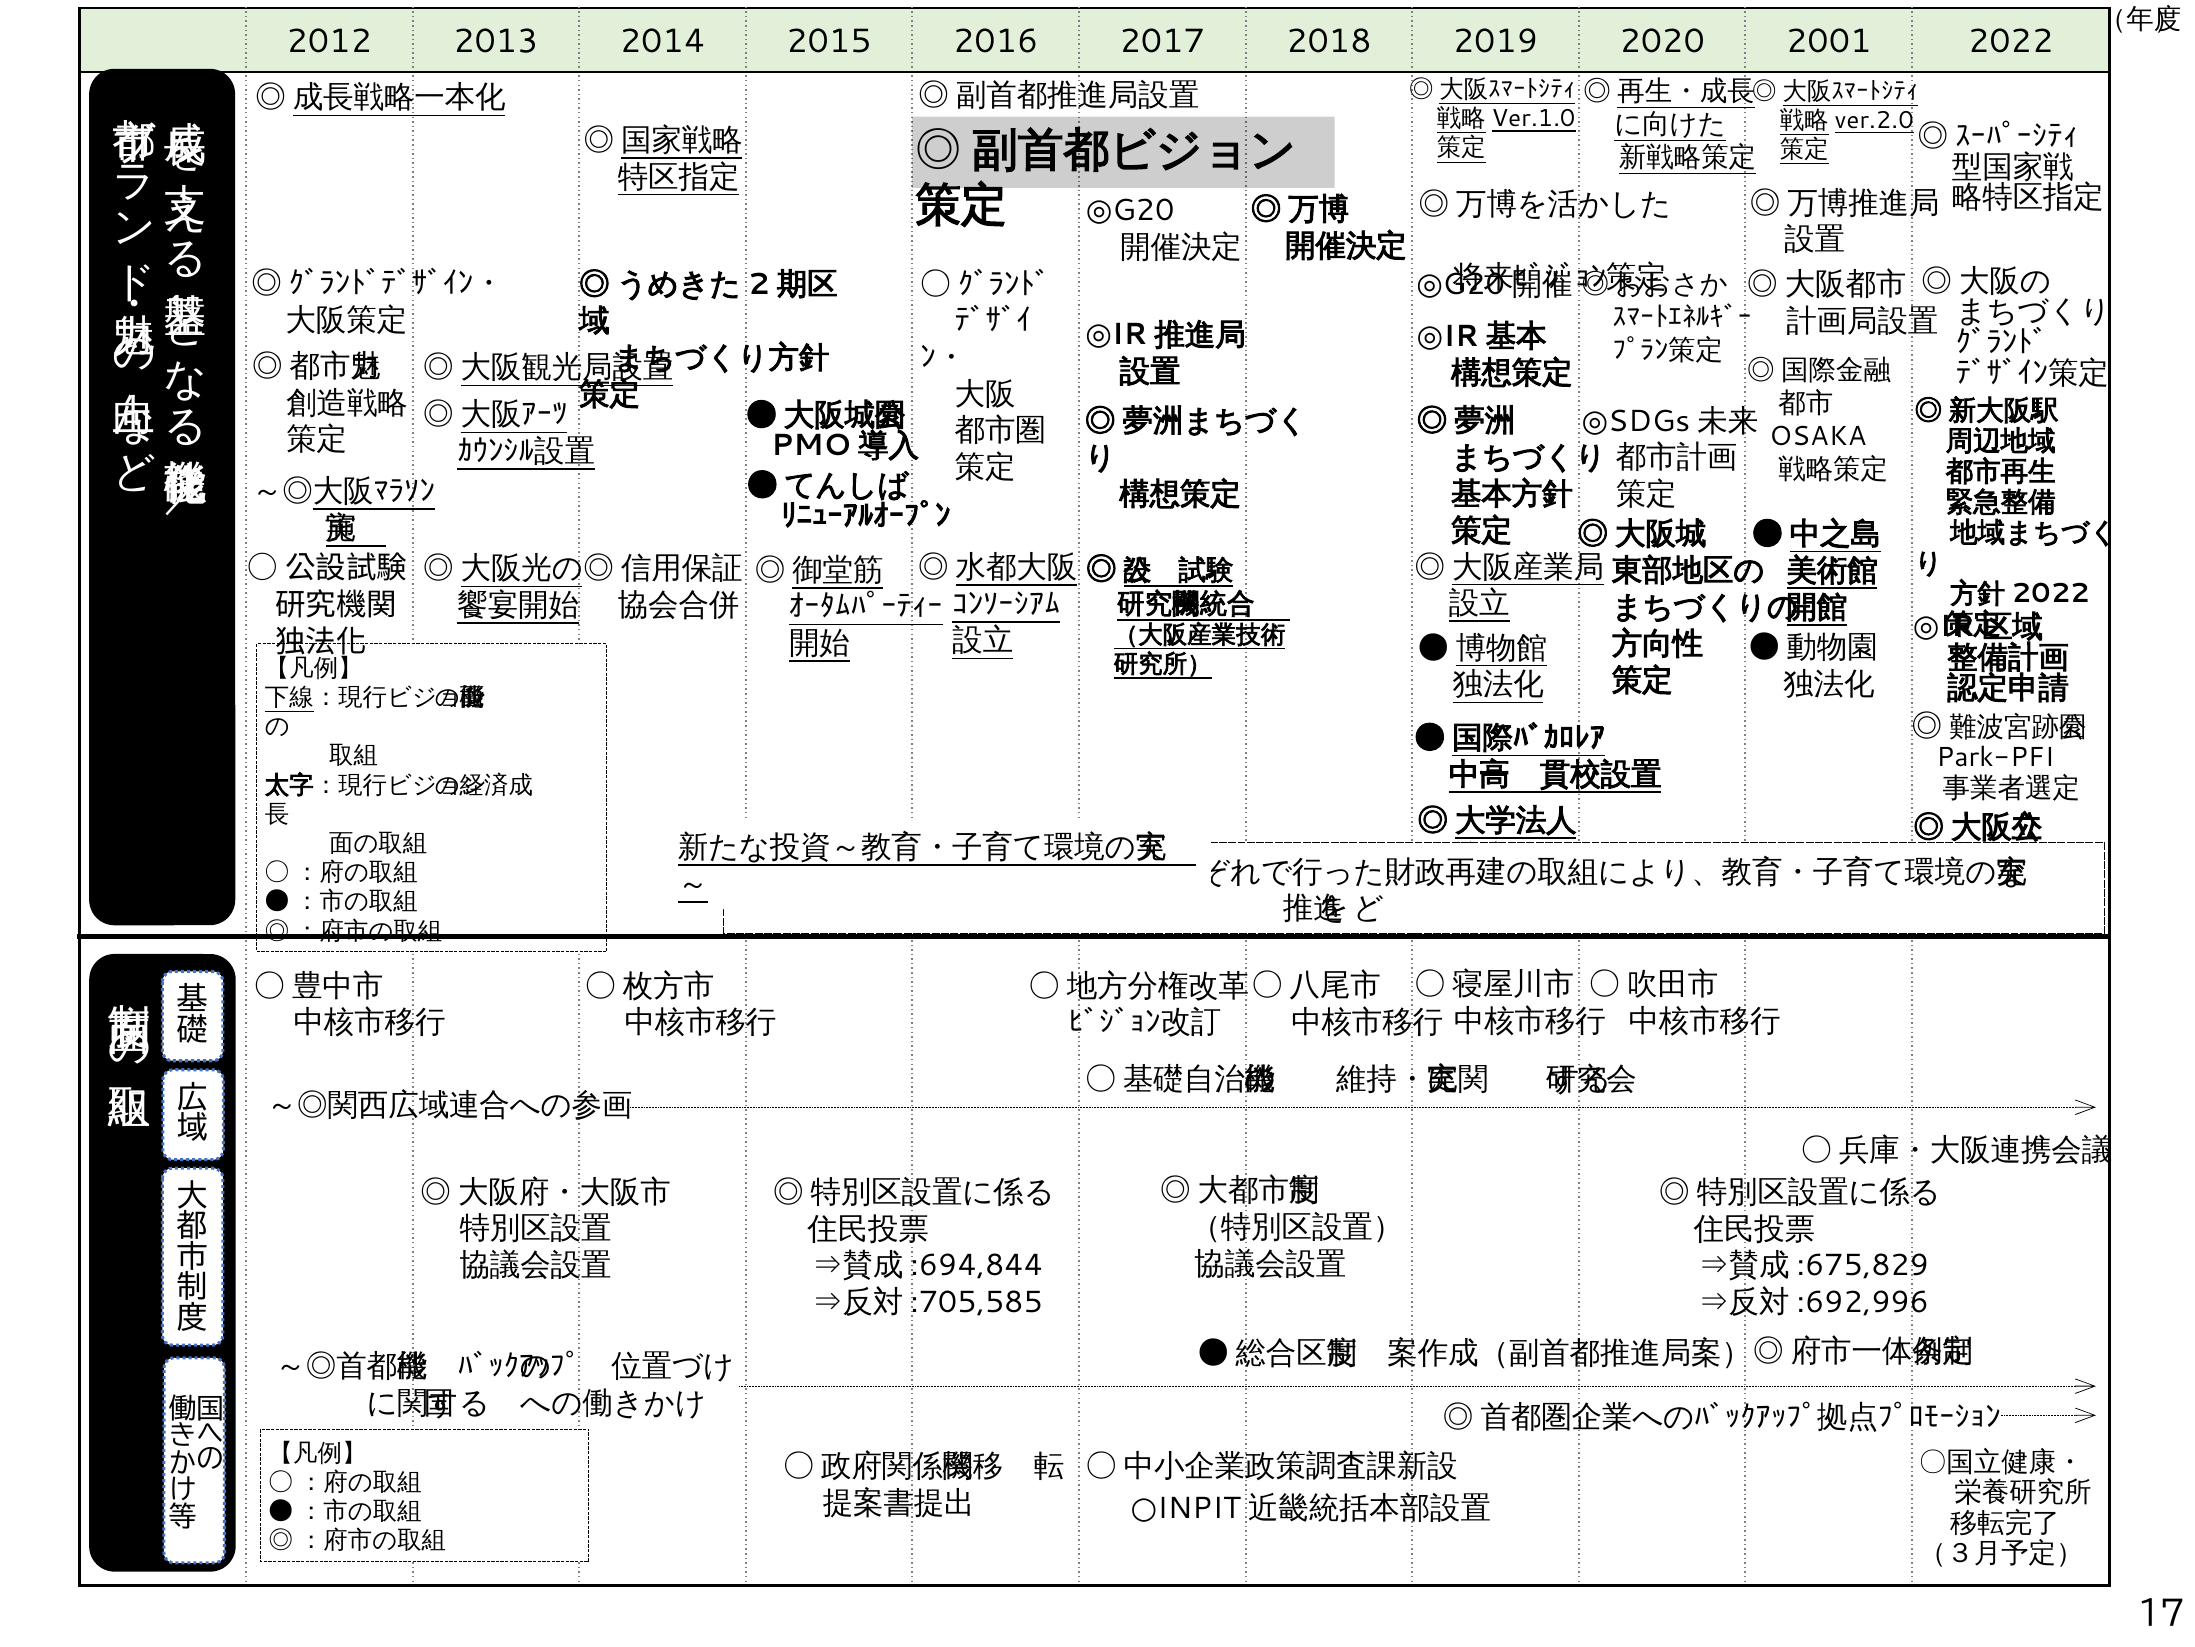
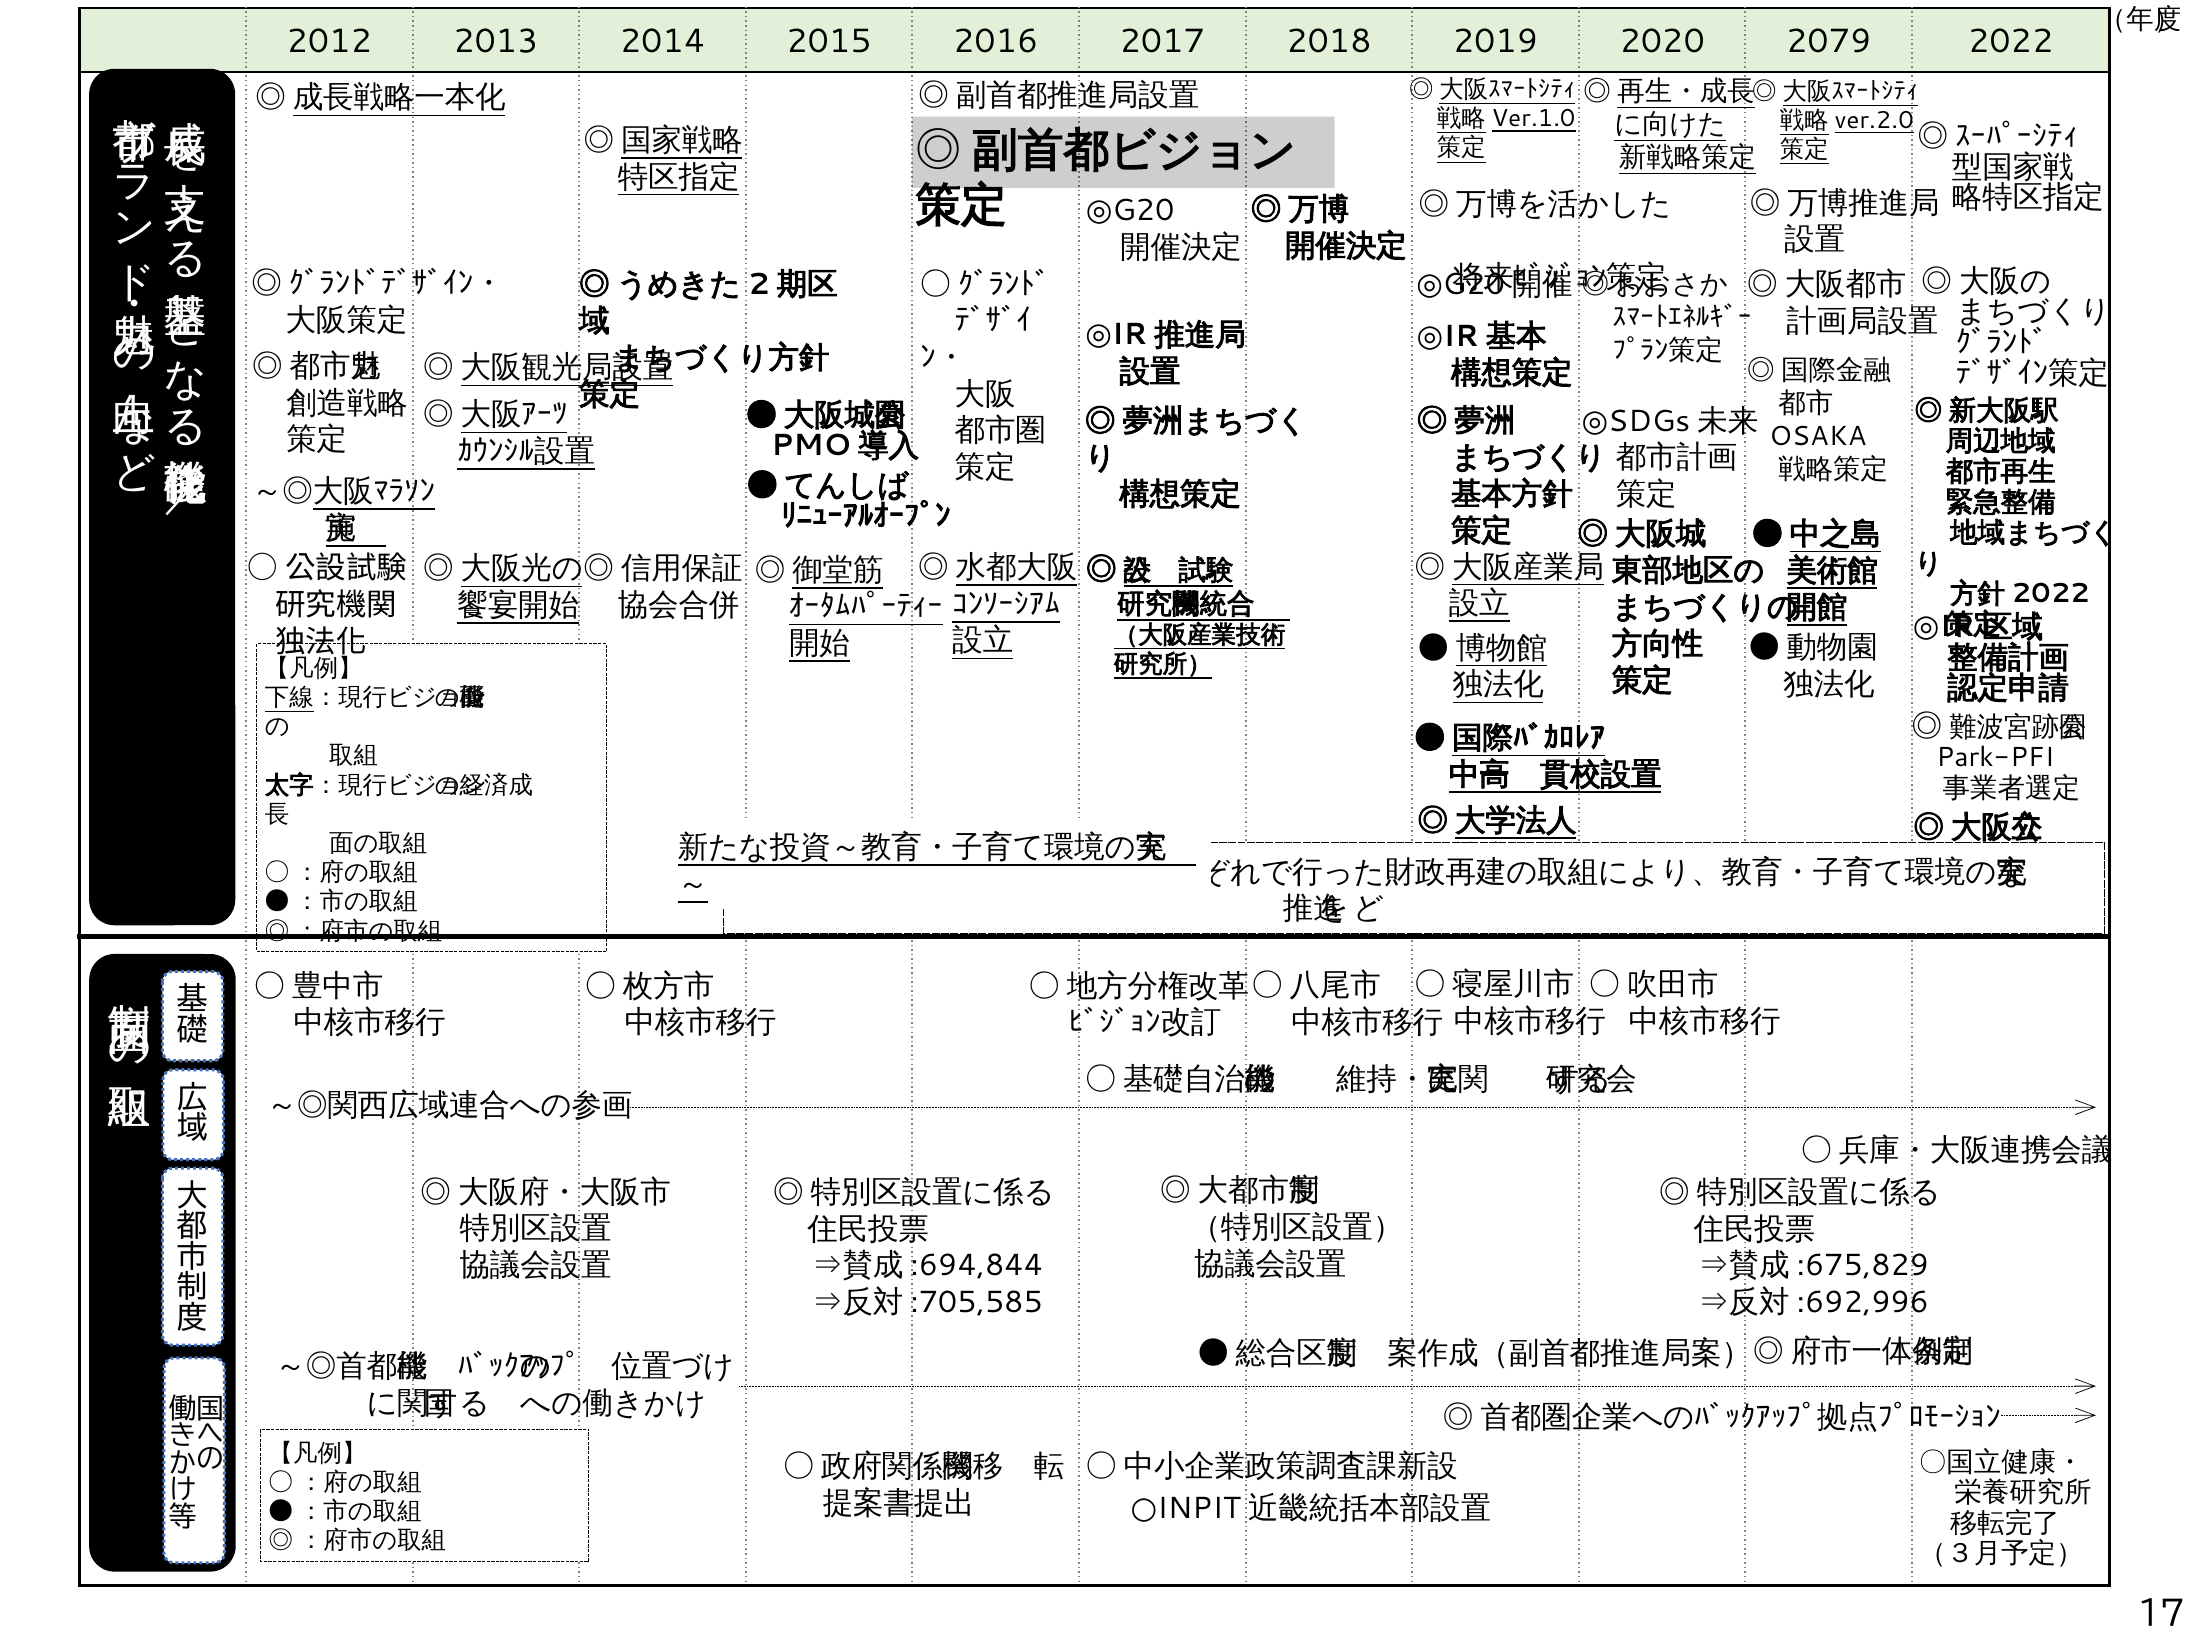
2001: 2001 -> 2079 (1829, 42)
